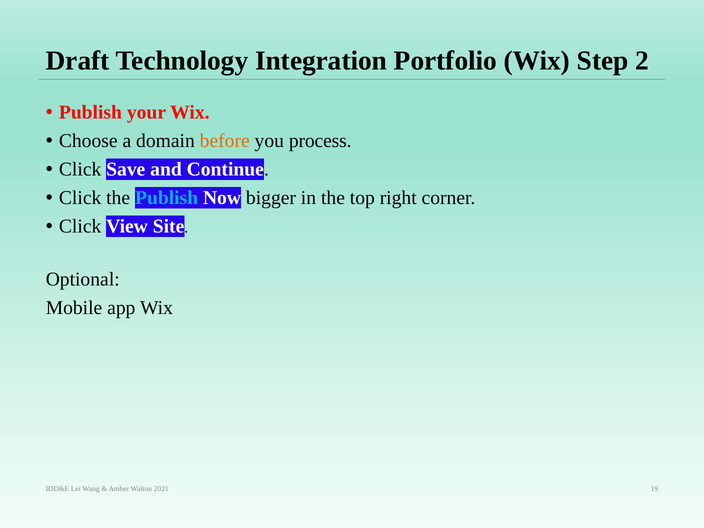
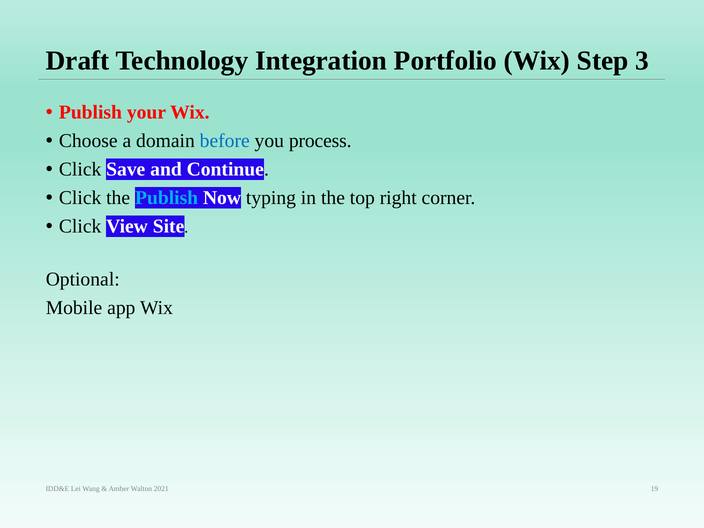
2: 2 -> 3 (642, 61)
before colour: orange -> blue (225, 141)
bigger: bigger -> typing (271, 198)
